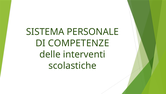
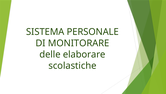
COMPETENZE: COMPETENZE -> MONITORARE (79, 43)
interventi: interventi -> elaborare (84, 54)
